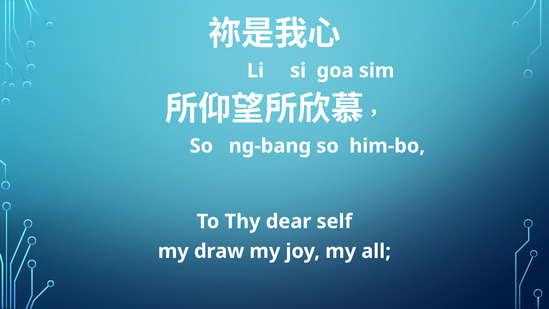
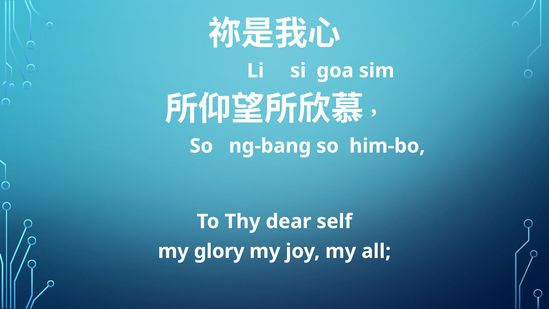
draw: draw -> glory (219, 251)
